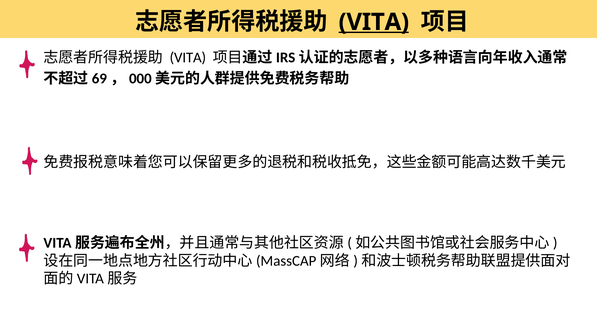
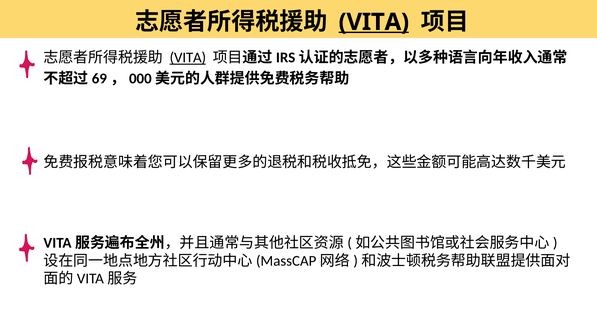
VITA underline: none -> present (188, 58)
